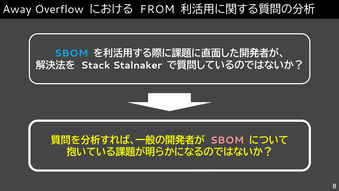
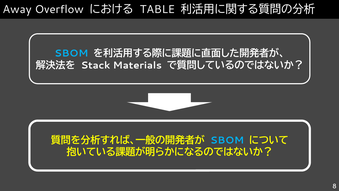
FROM: FROM -> TABLE (157, 9)
Stalnaker: Stalnaker -> Materials (137, 65)
SBOM colour: pink -> light blue (227, 140)
